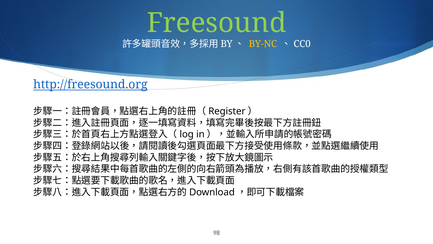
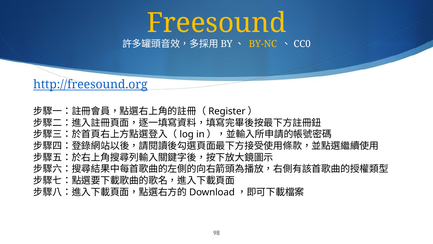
Freesound colour: light green -> yellow (217, 23)
